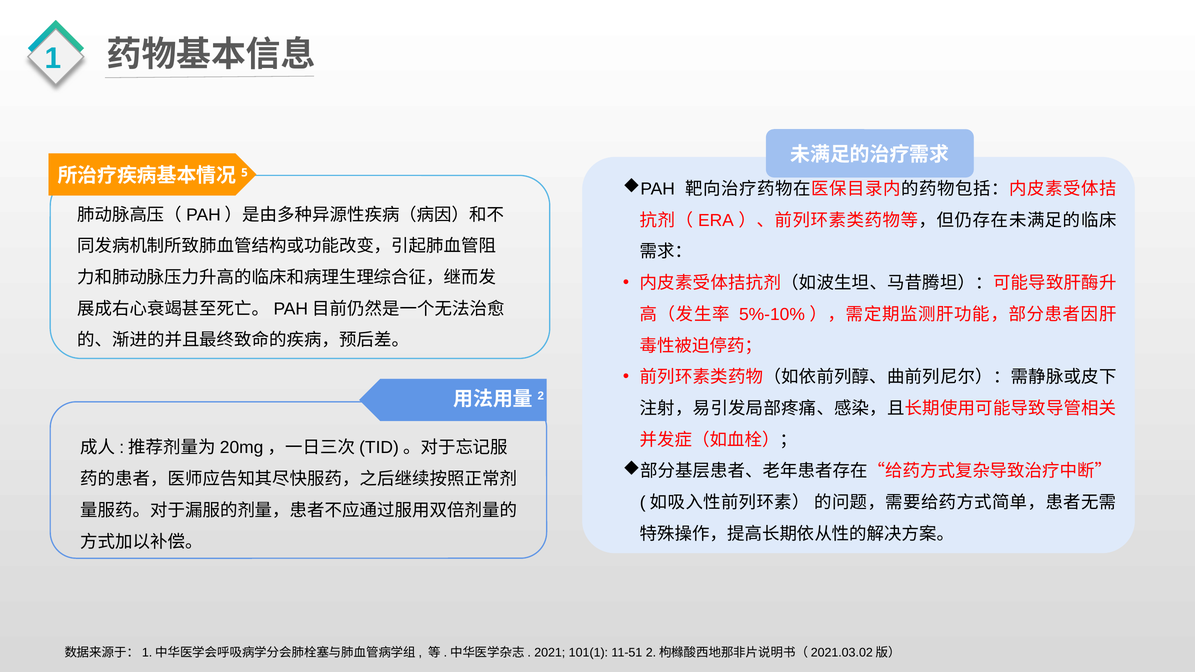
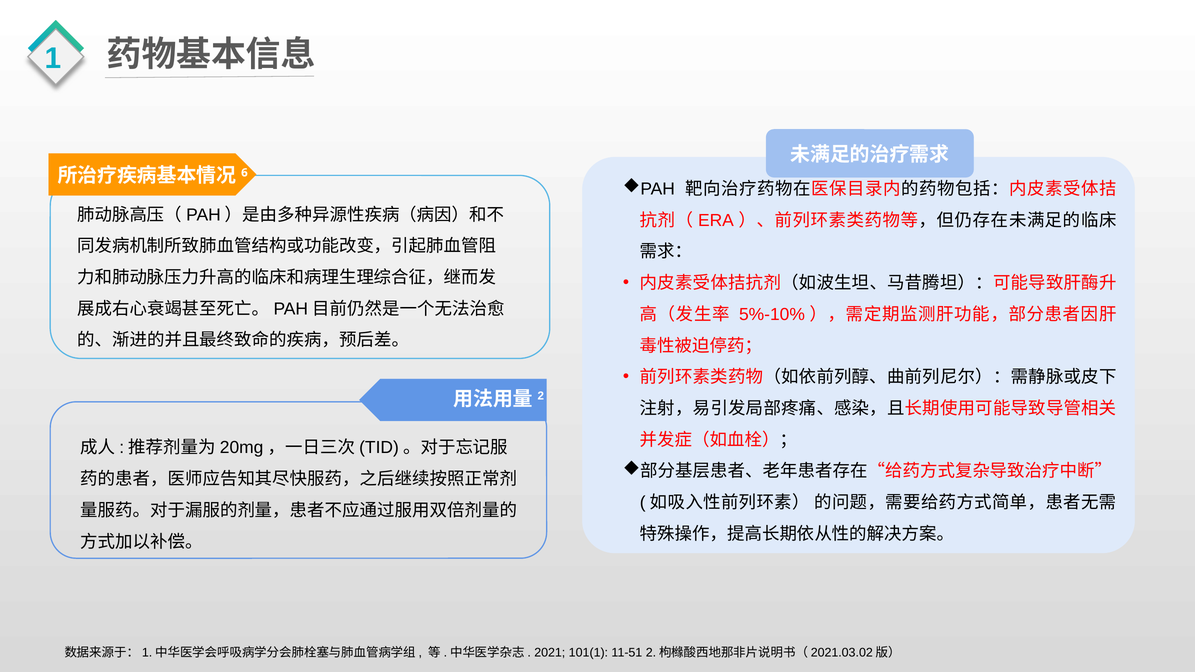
5: 5 -> 6 (244, 173)
